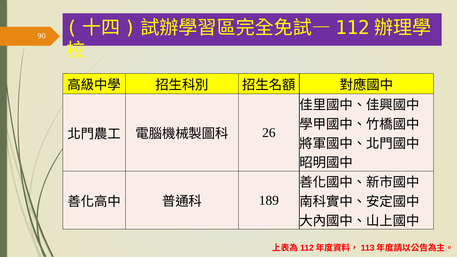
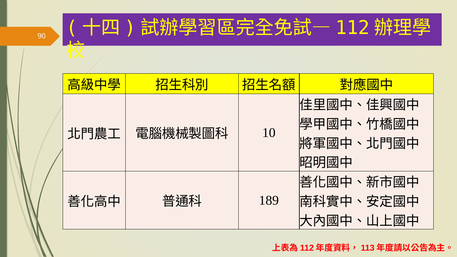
26: 26 -> 10 (269, 133)
